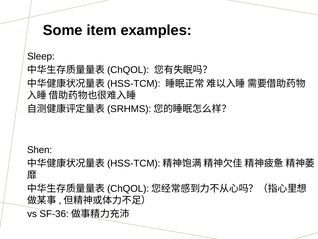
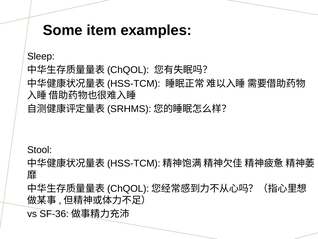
Shen: Shen -> Stool (40, 149)
